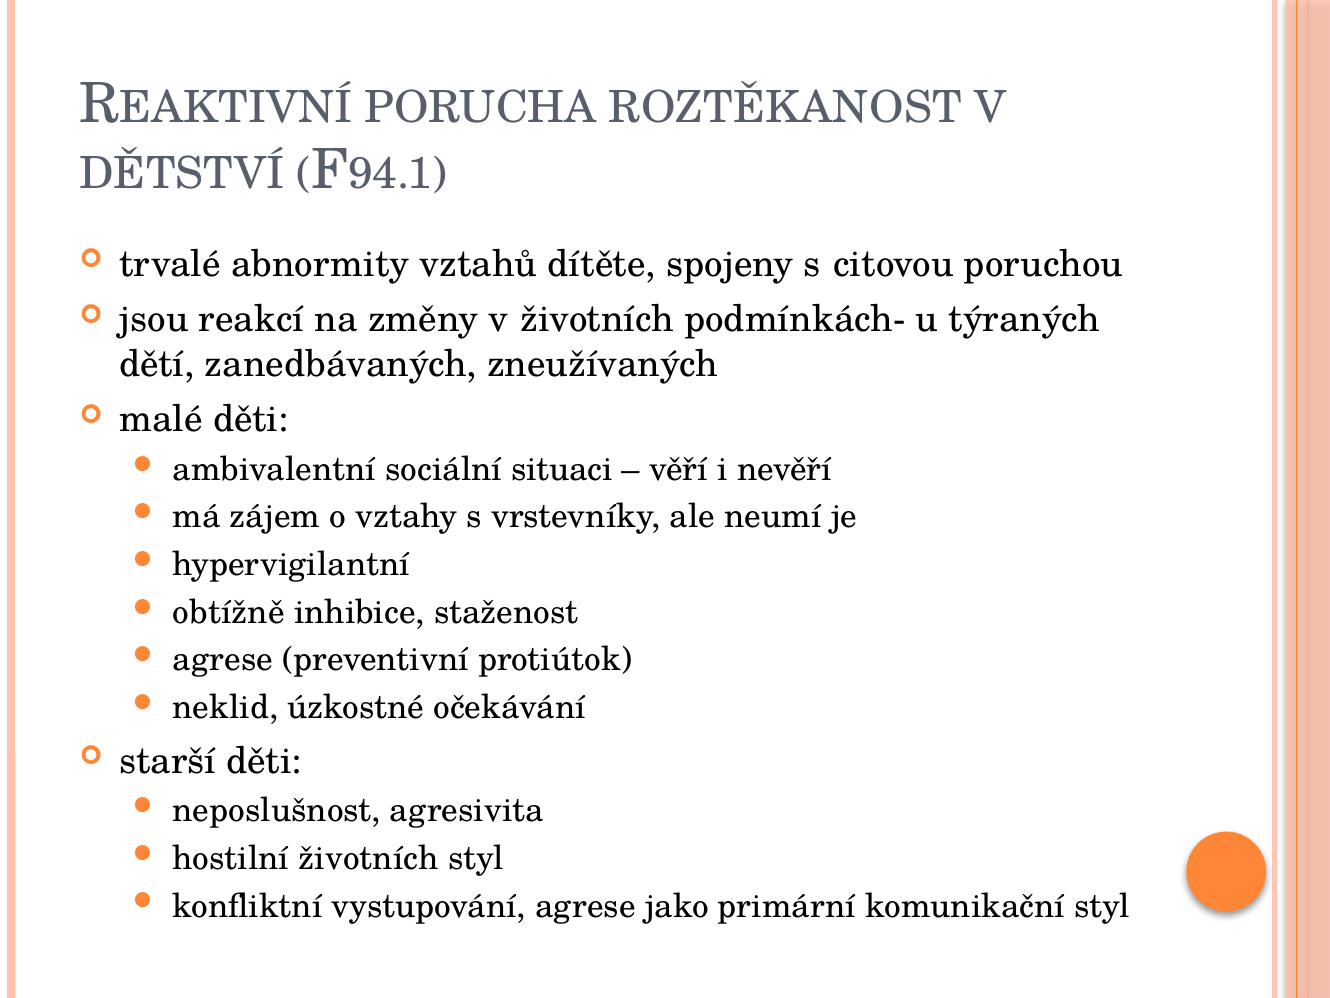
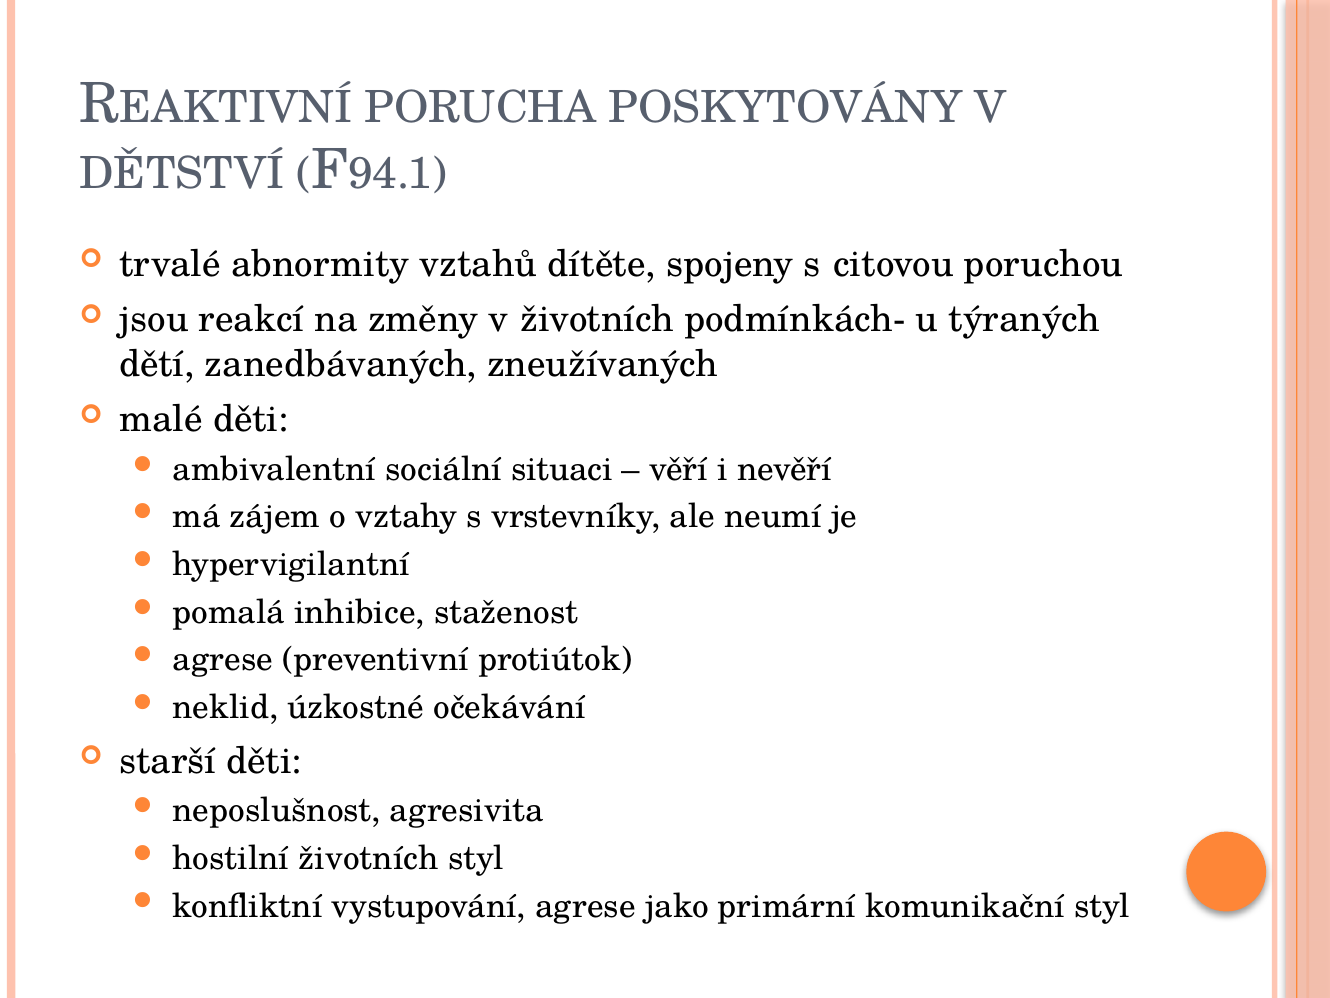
ROZTĚKANOST: ROZTĚKANOST -> POSKYTOVÁNY (786, 107)
obtížně: obtížně -> pomalá (229, 612)
